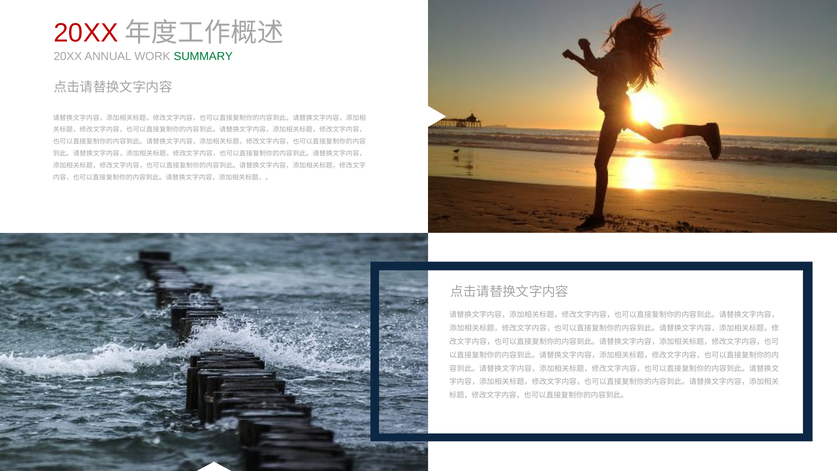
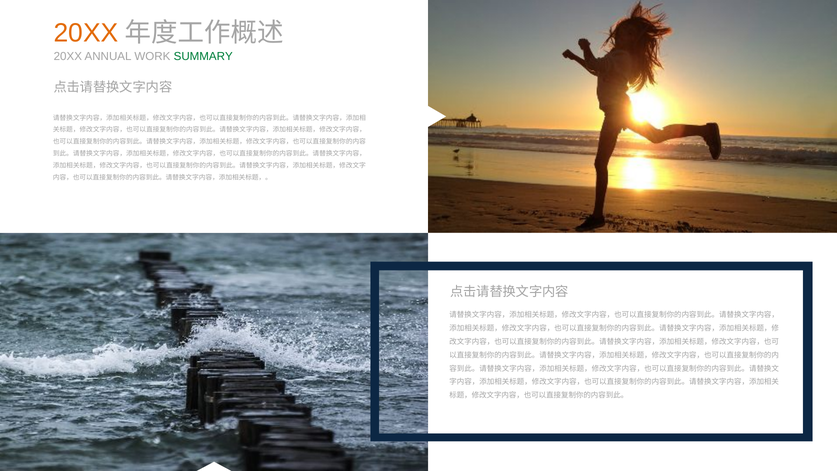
20XX colour: red -> orange (86, 33)
